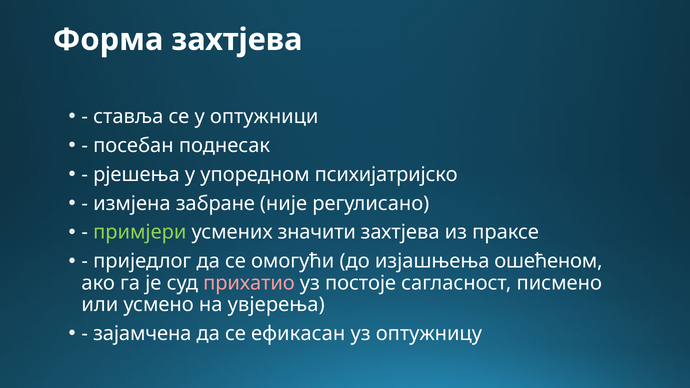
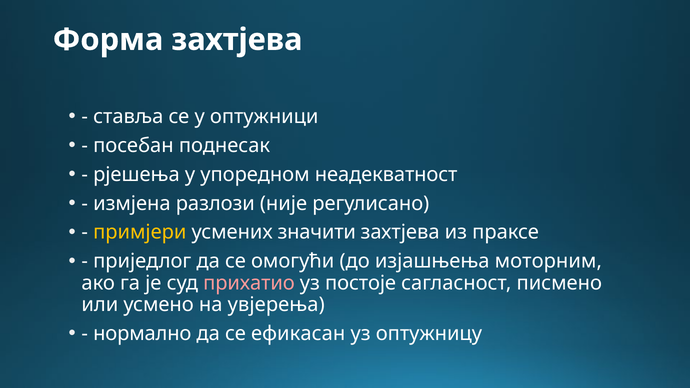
психијатријско: психијатријско -> неадекватност (386, 175)
забране: забране -> разлози (215, 203)
примјери colour: light green -> yellow (140, 232)
ошећеном: ошећеном -> моторним (548, 261)
зајамчена: зајамчена -> нормално (142, 334)
